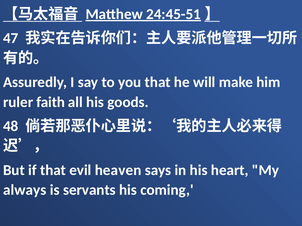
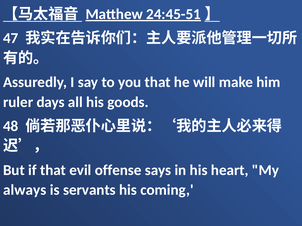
faith: faith -> days (51, 102)
heaven: heaven -> offense (118, 170)
